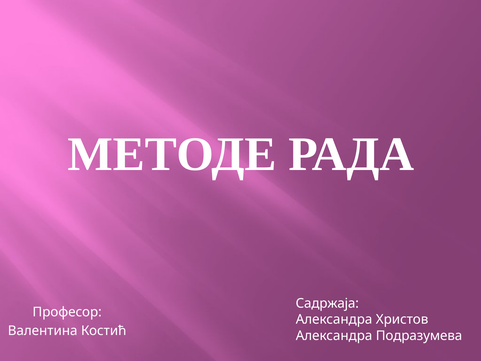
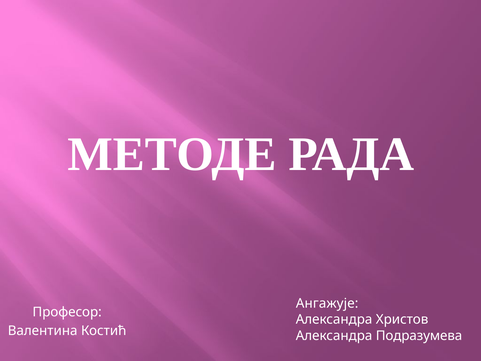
Садржаја: Садржаја -> Ангажује (327, 303)
